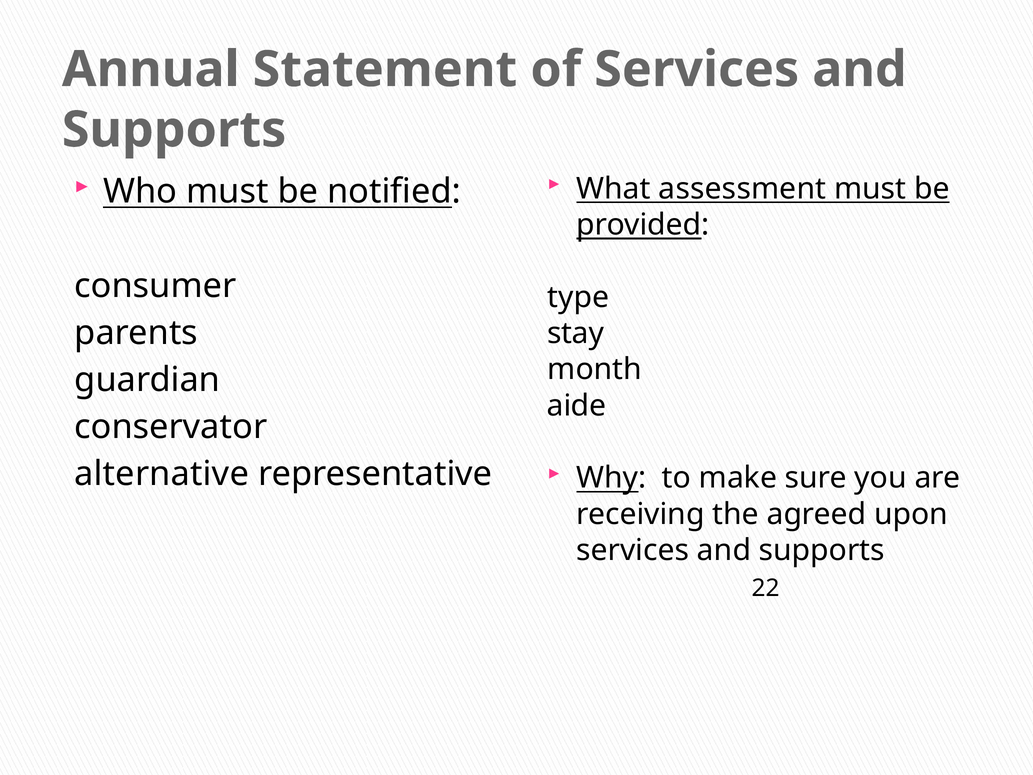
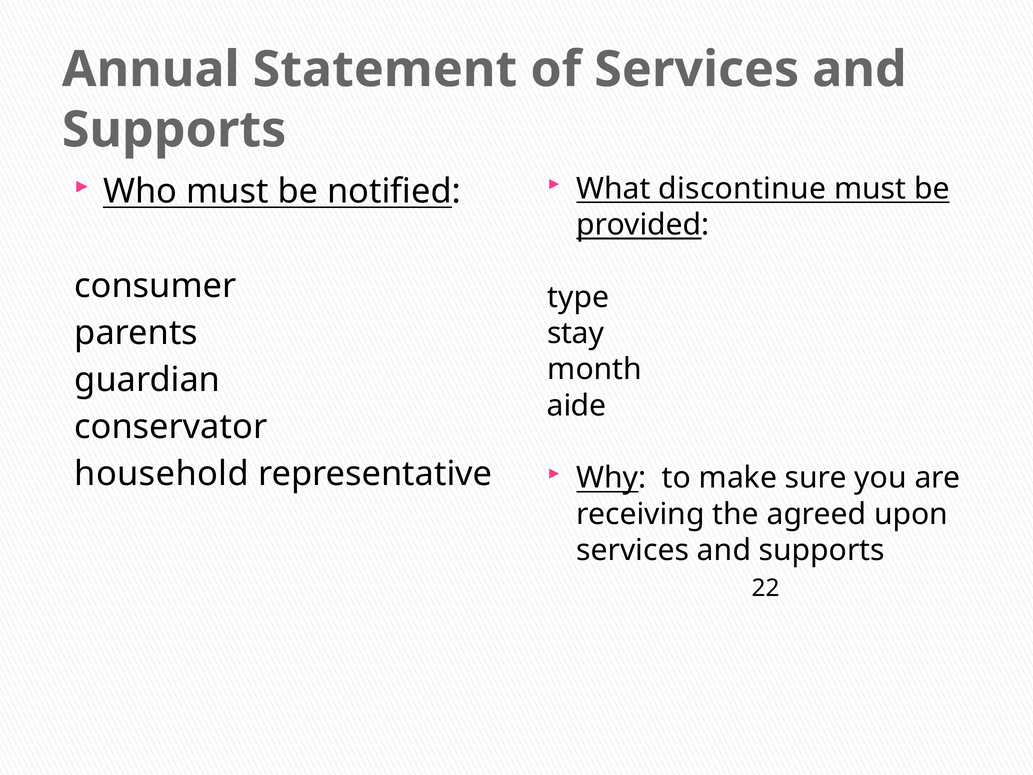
assessment: assessment -> discontinue (742, 189)
alternative: alternative -> household (162, 474)
